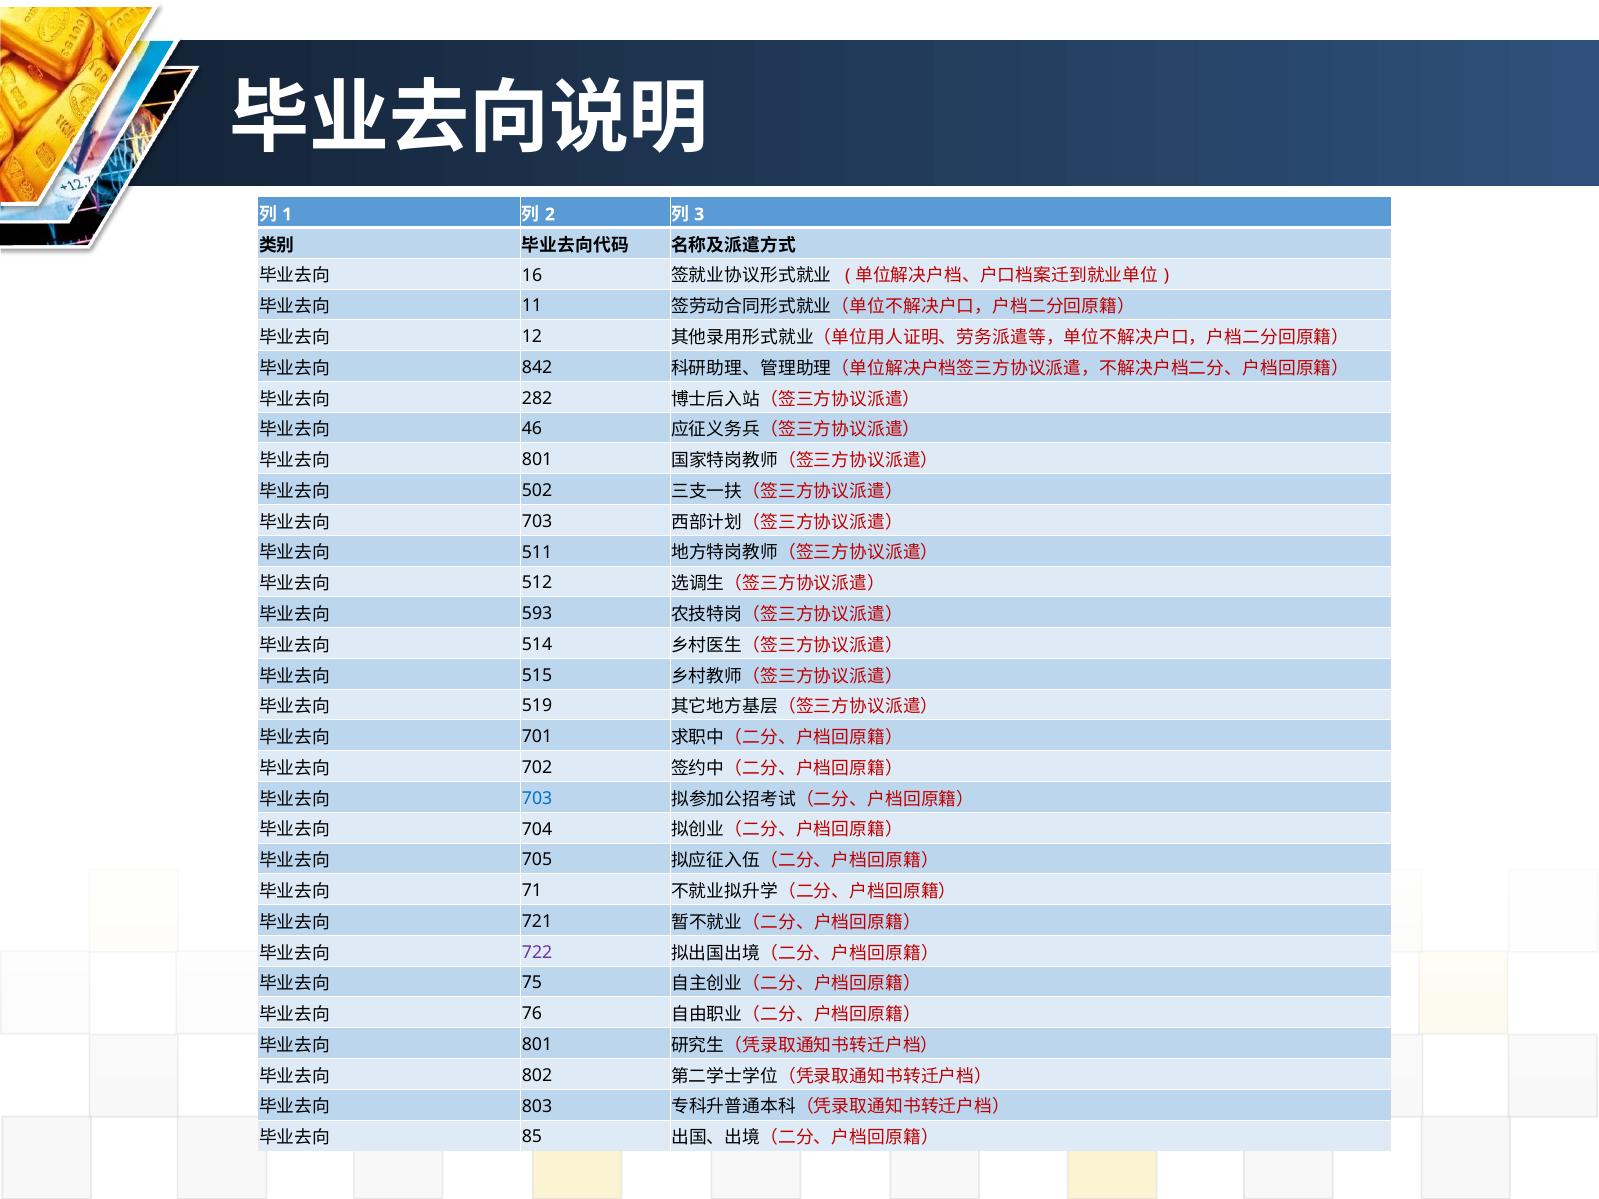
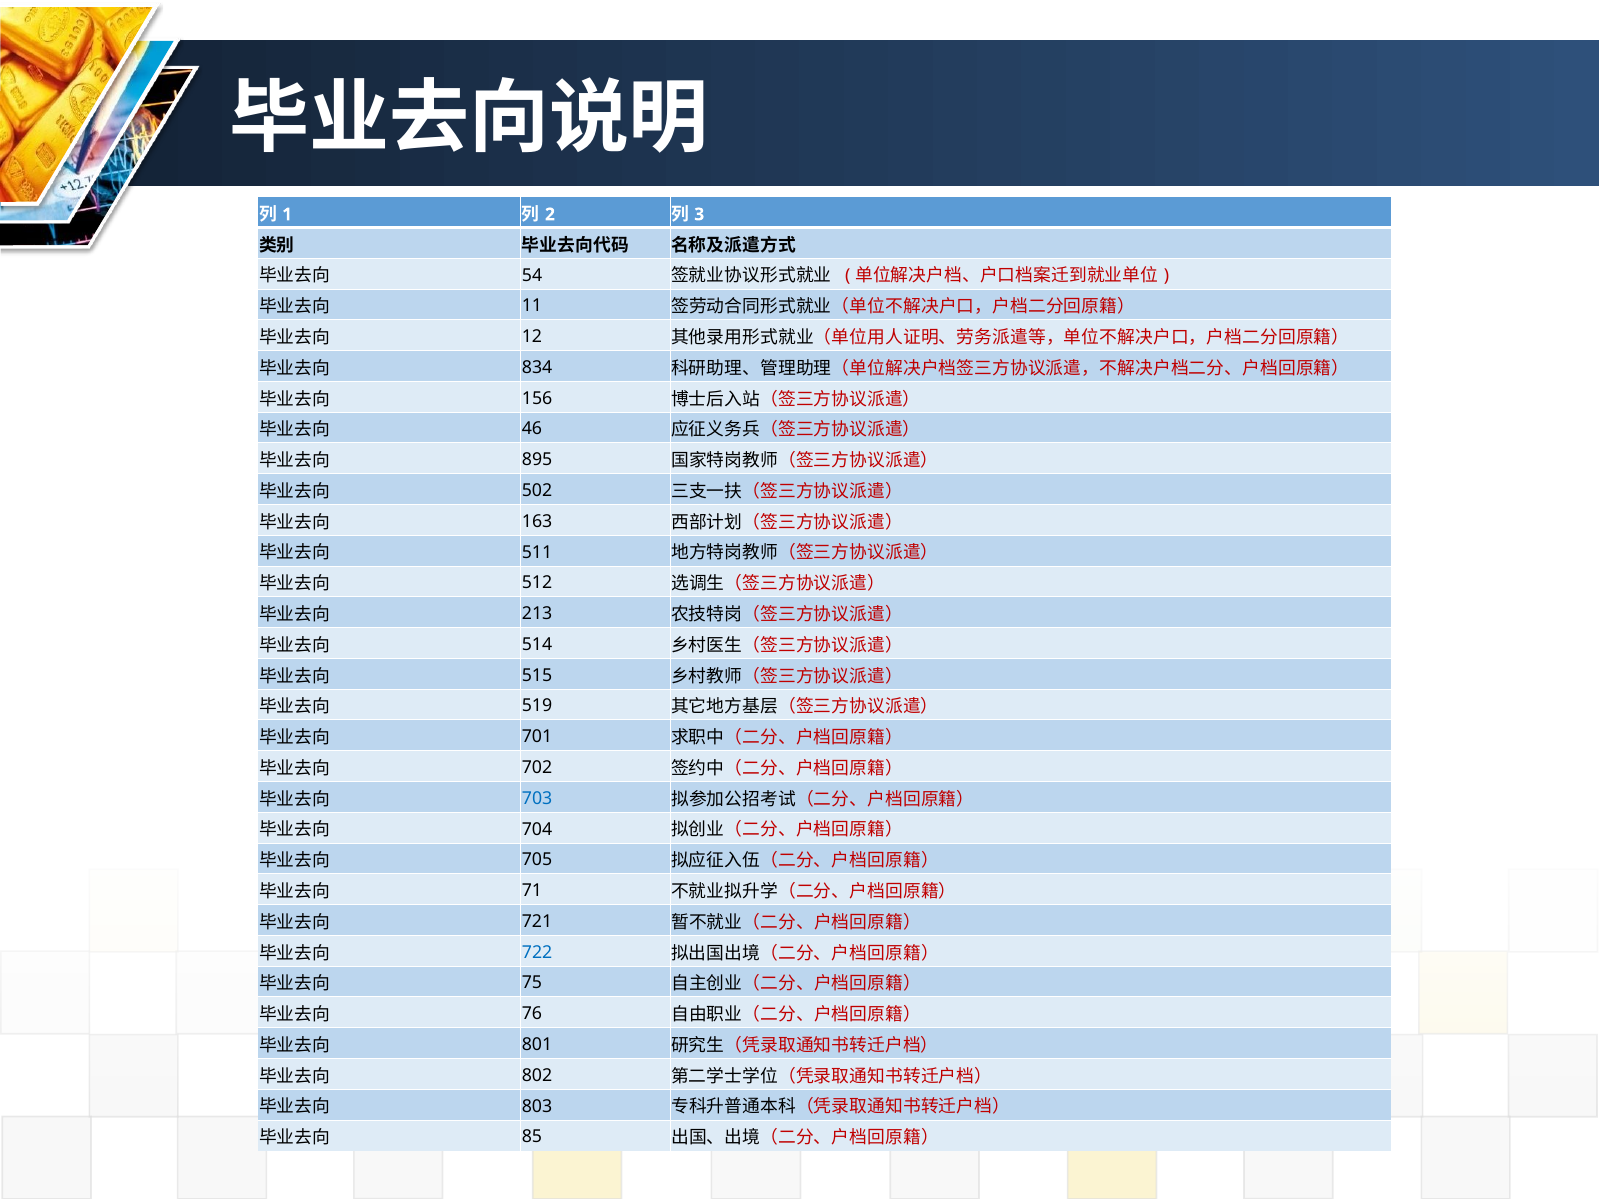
16: 16 -> 54 (532, 275)
842: 842 -> 834 (537, 368)
282: 282 -> 156 (537, 398)
801: 801 -> 895 (537, 460)
703: 703 -> 163 (537, 522)
593: 593 -> 213 (537, 614)
722 colour: purple -> blue (537, 953)
